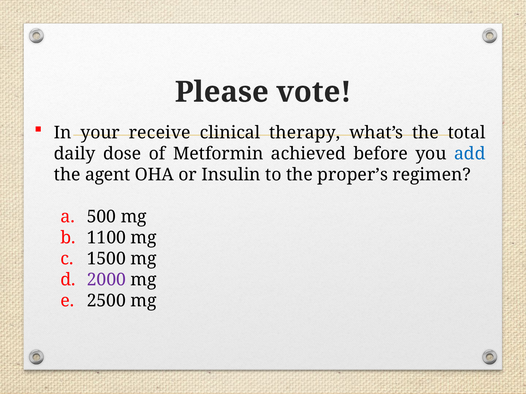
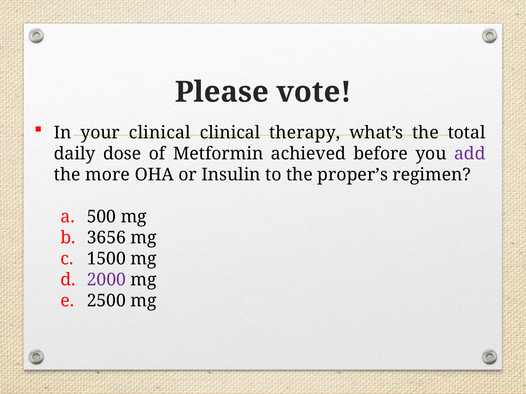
your receive: receive -> clinical (160, 133)
add colour: blue -> purple (470, 154)
agent: agent -> more (108, 175)
1100: 1100 -> 3656 (106, 238)
